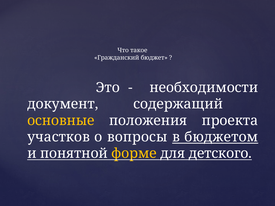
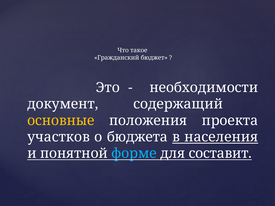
вопросы: вопросы -> бюджета (137, 137)
бюджетом: бюджетом -> населения (221, 137)
форме colour: yellow -> light blue (134, 154)
детского: детского -> составит (220, 154)
